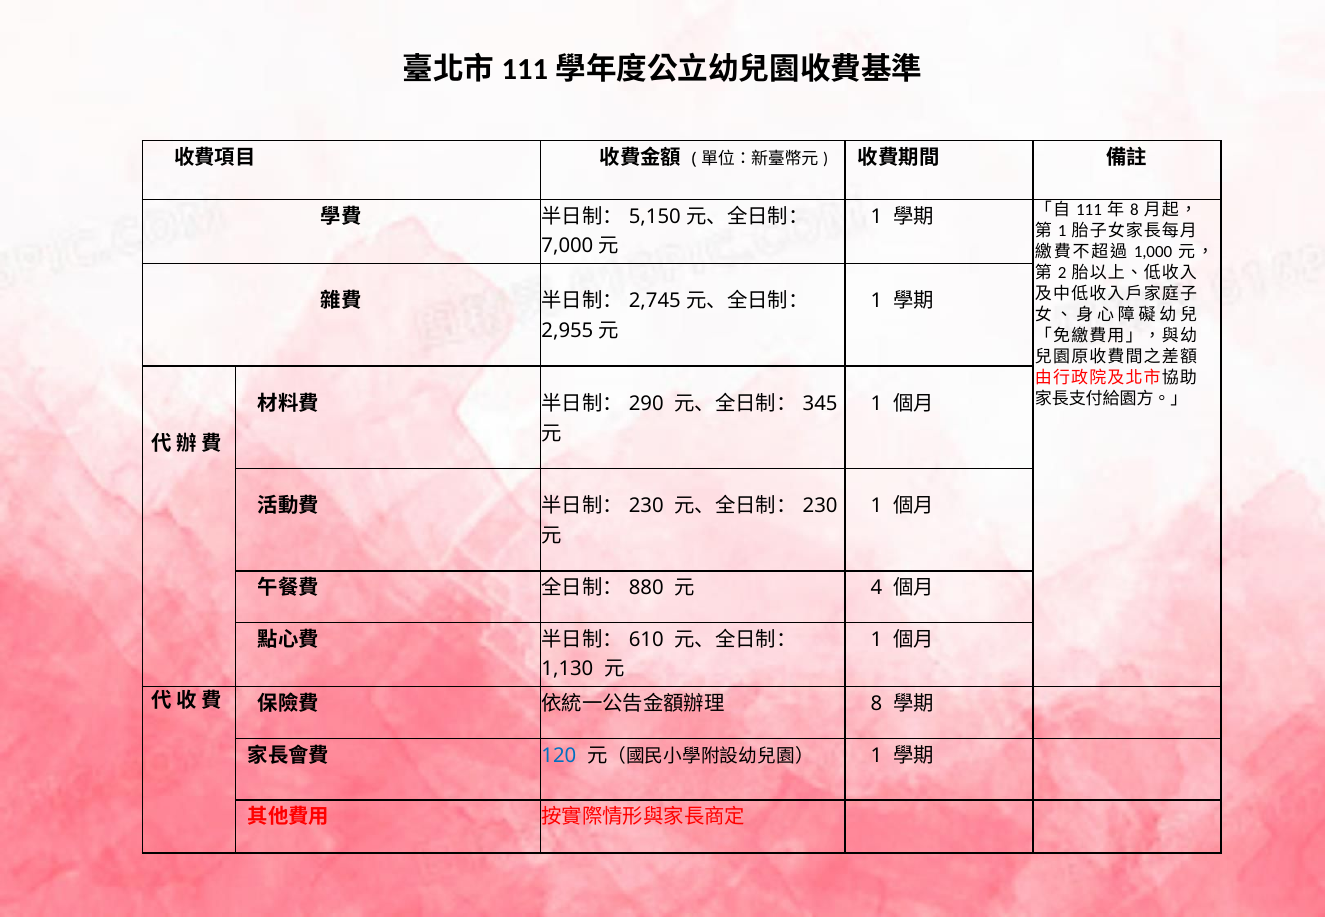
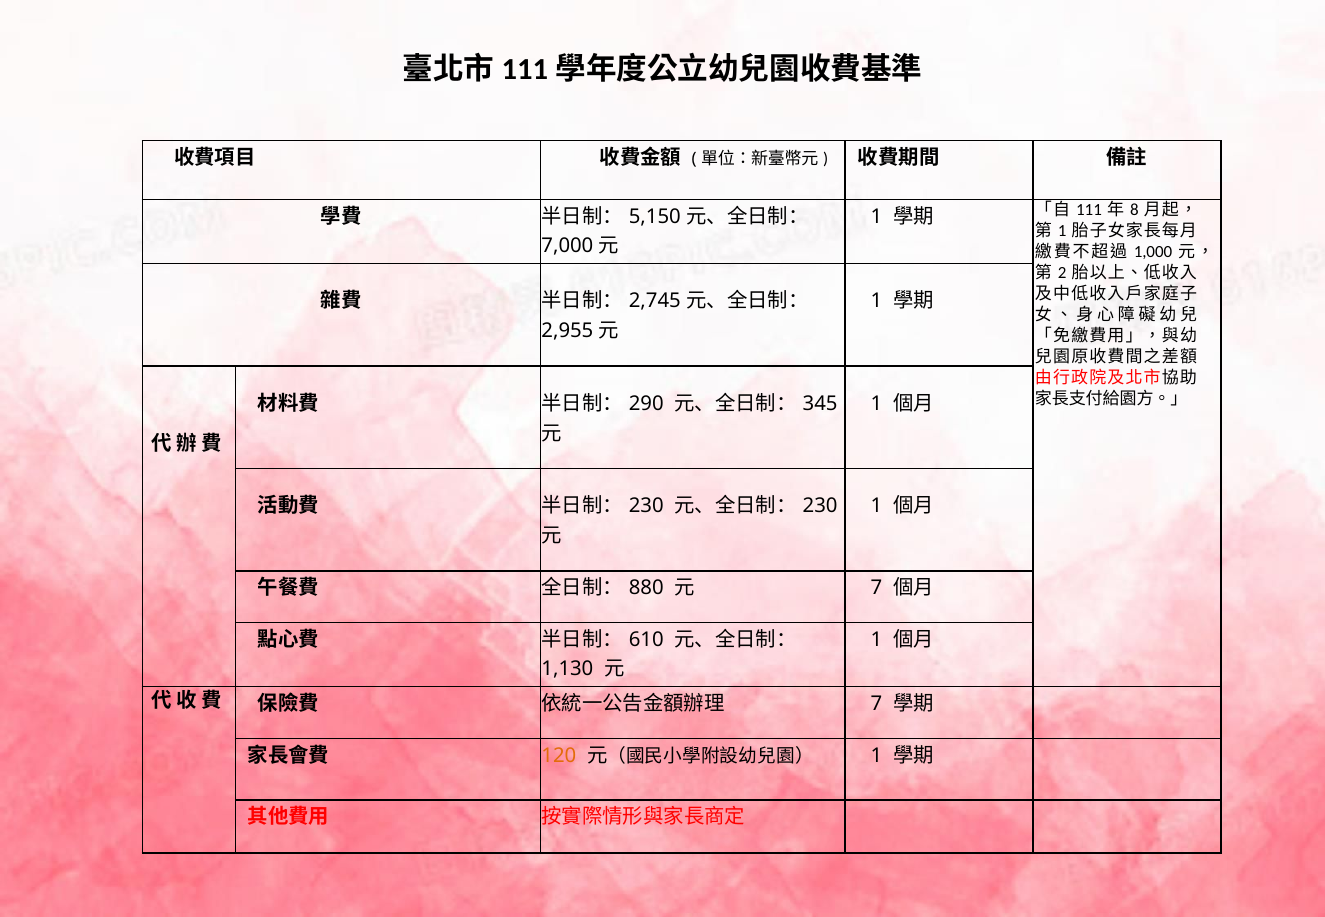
4: 4 -> 7 (876, 588)
8: 8 -> 7 (876, 704)
120 colour: blue -> orange (559, 756)
